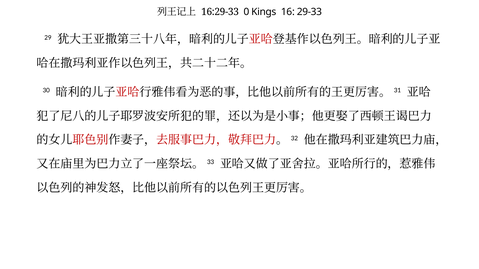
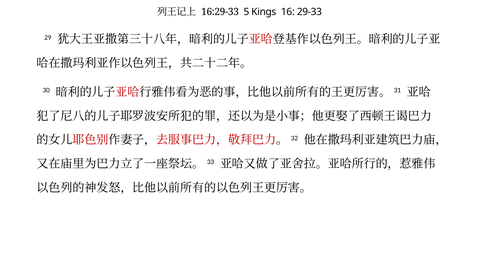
0: 0 -> 5 (246, 12)
